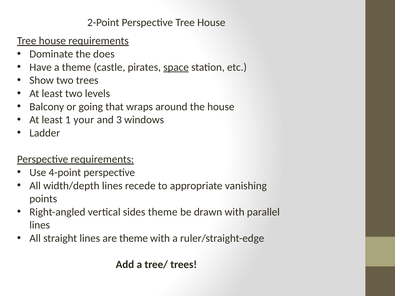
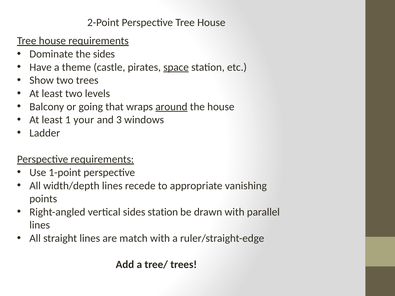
the does: does -> sides (104, 54)
around underline: none -> present (171, 107)
4-point: 4-point -> 1-point (65, 173)
sides theme: theme -> station (163, 212)
are theme: theme -> match (134, 238)
